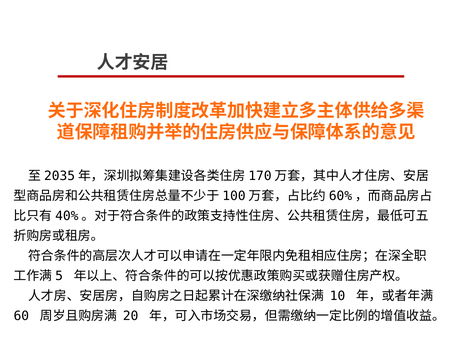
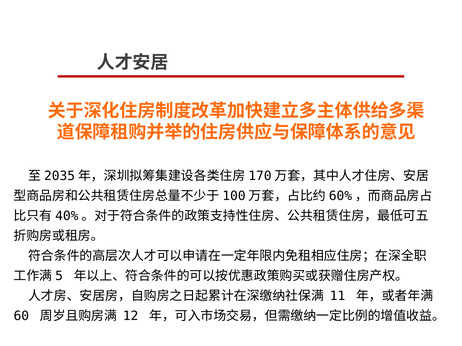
10: 10 -> 11 (338, 296)
20: 20 -> 12 (131, 316)
